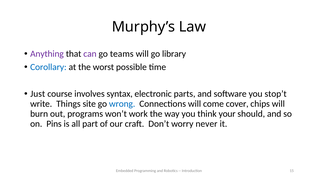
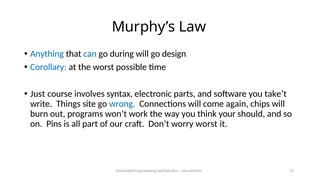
Anything colour: purple -> blue (47, 54)
can colour: purple -> blue (90, 54)
teams: teams -> during (122, 54)
library: library -> design (174, 54)
stop’t: stop’t -> take’t (276, 94)
cover: cover -> again (237, 104)
worry never: never -> worst (207, 124)
